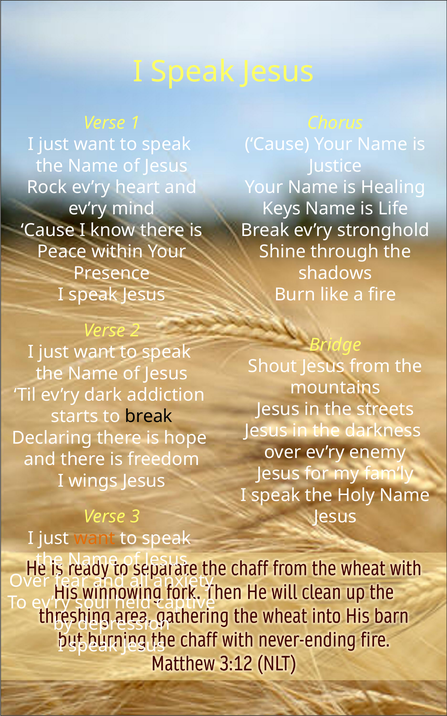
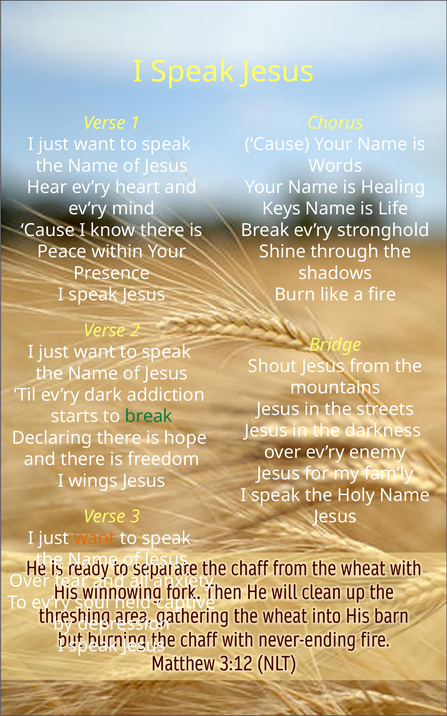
Justice: Justice -> Words (335, 166)
Rock: Rock -> Hear (47, 187)
break colour: black -> green (149, 416)
